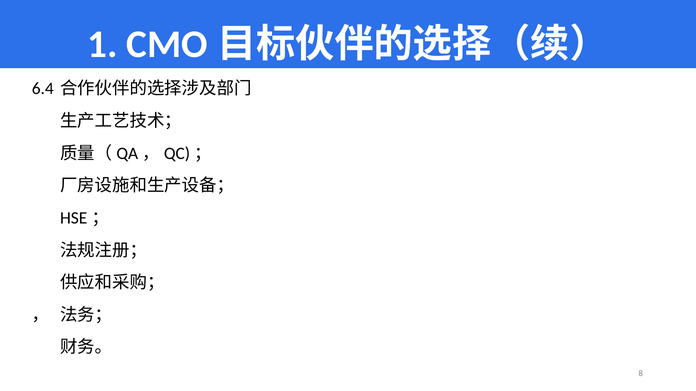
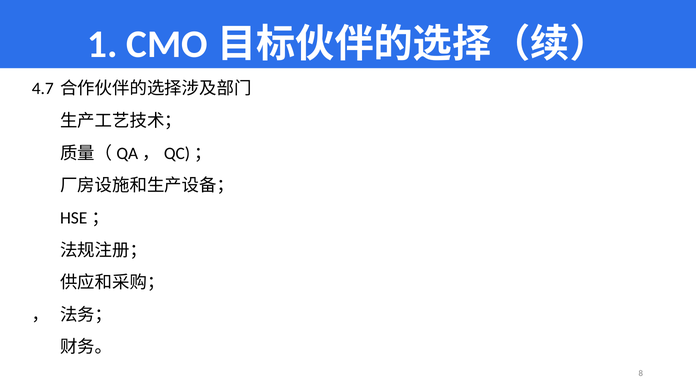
6.4: 6.4 -> 4.7 (43, 89)
